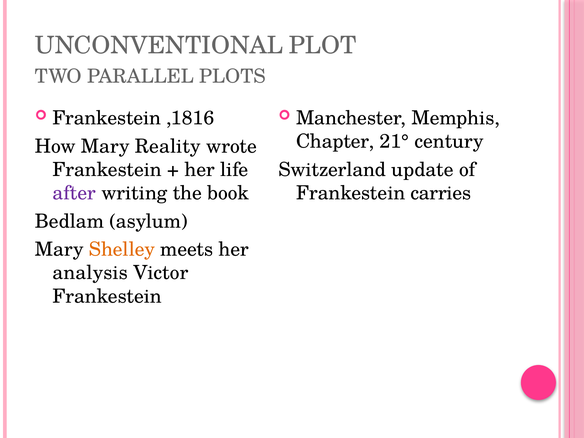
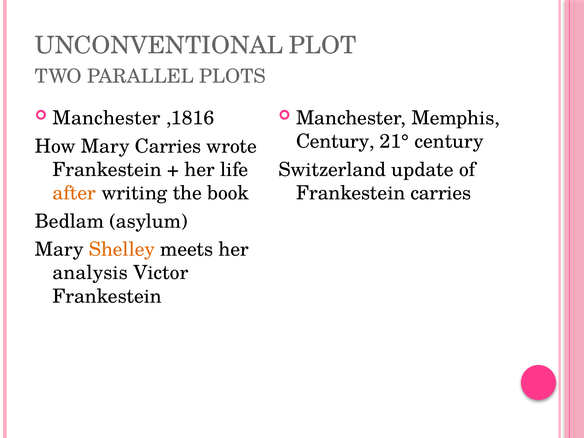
Frankestein: Frankestein -> Manchester (107, 118)
Chapter: Chapter -> Century (335, 141)
Mary Reality: Reality -> Carries (168, 146)
after colour: purple -> orange (74, 193)
